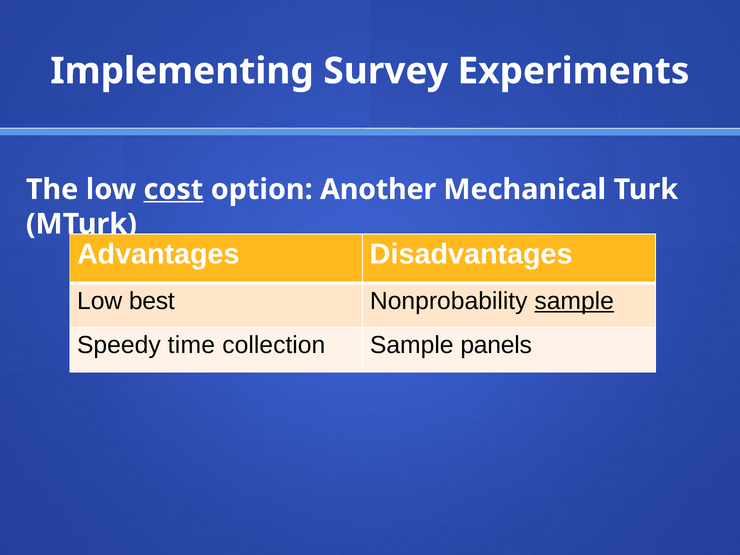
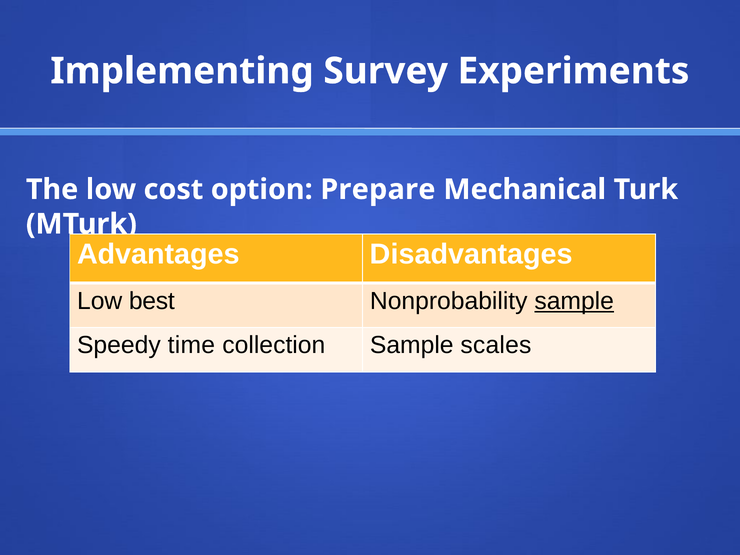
cost underline: present -> none (173, 189)
Another: Another -> Prepare (378, 189)
panels: panels -> scales (496, 345)
